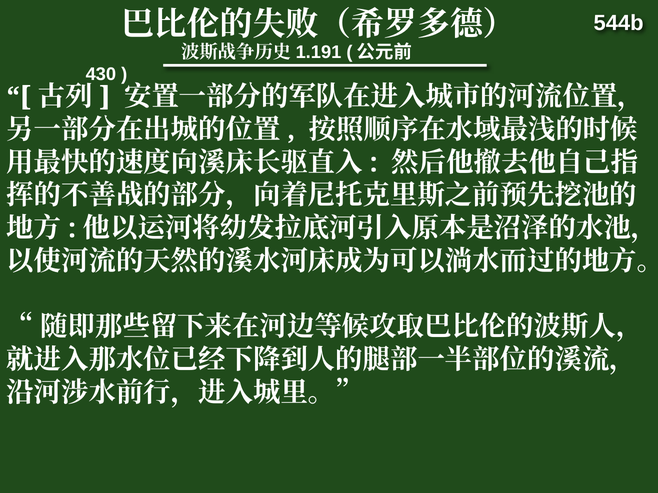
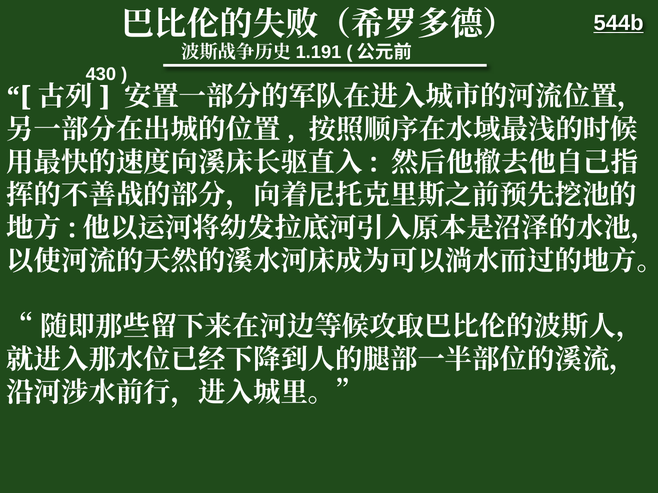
544b underline: none -> present (619, 23)
